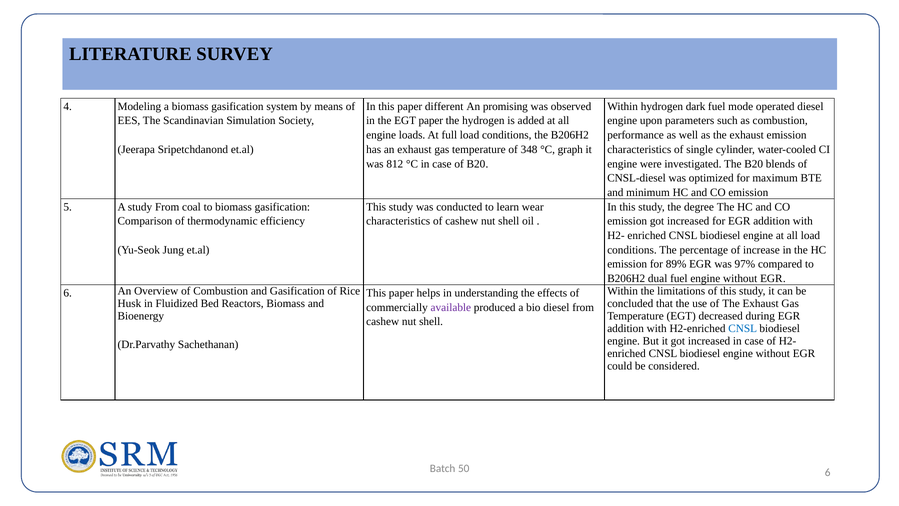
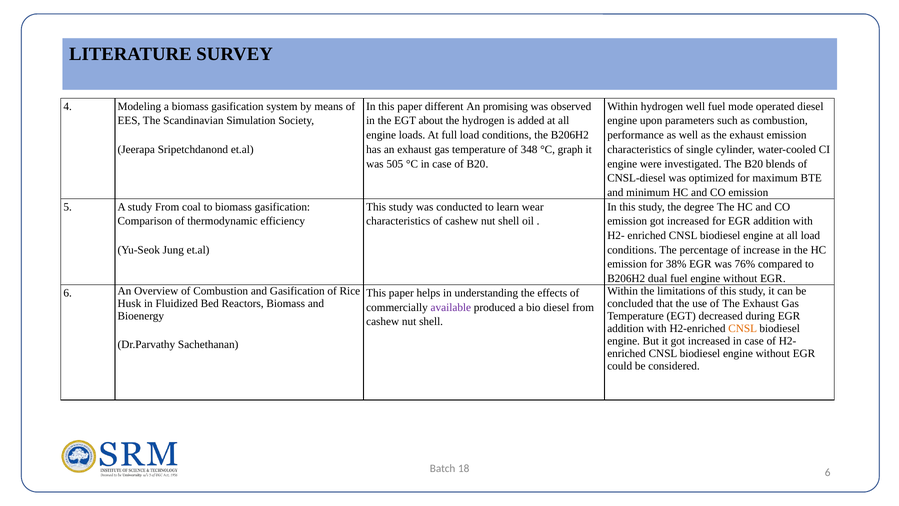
hydrogen dark: dark -> well (696, 106)
EGT paper: paper -> about (431, 121)
812: 812 -> 505 (395, 164)
89%: 89% -> 38% (676, 264)
97%: 97% -> 76% (745, 264)
CNSL colour: blue -> orange (743, 328)
50: 50 -> 18 (464, 468)
